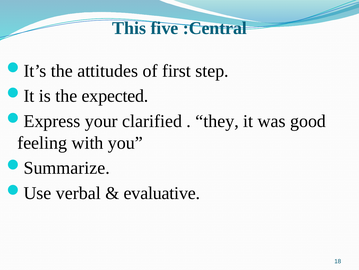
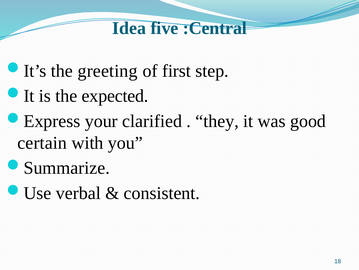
This: This -> Idea (129, 28)
attitudes: attitudes -> greeting (108, 71)
feeling: feeling -> certain (42, 142)
evaluative: evaluative -> consistent (162, 193)
